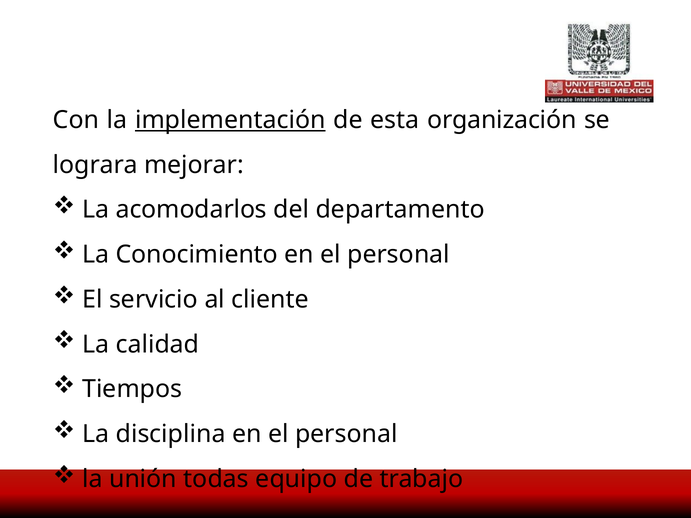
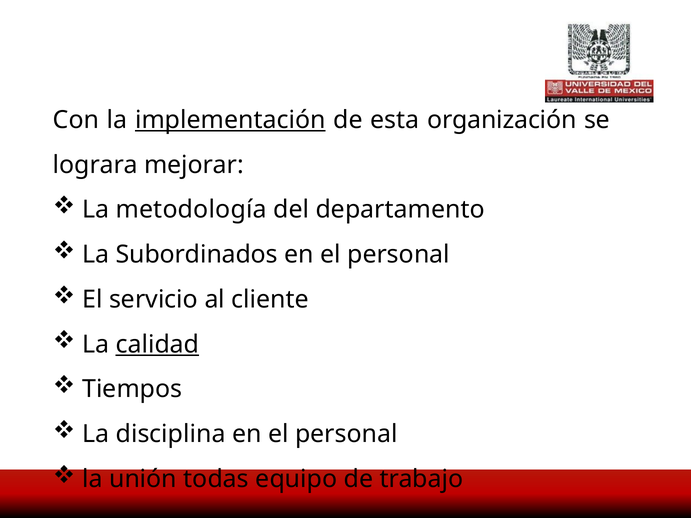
acomodarlos: acomodarlos -> metodología (191, 210)
Conocimiento: Conocimiento -> Subordinados (197, 255)
calidad underline: none -> present (157, 344)
